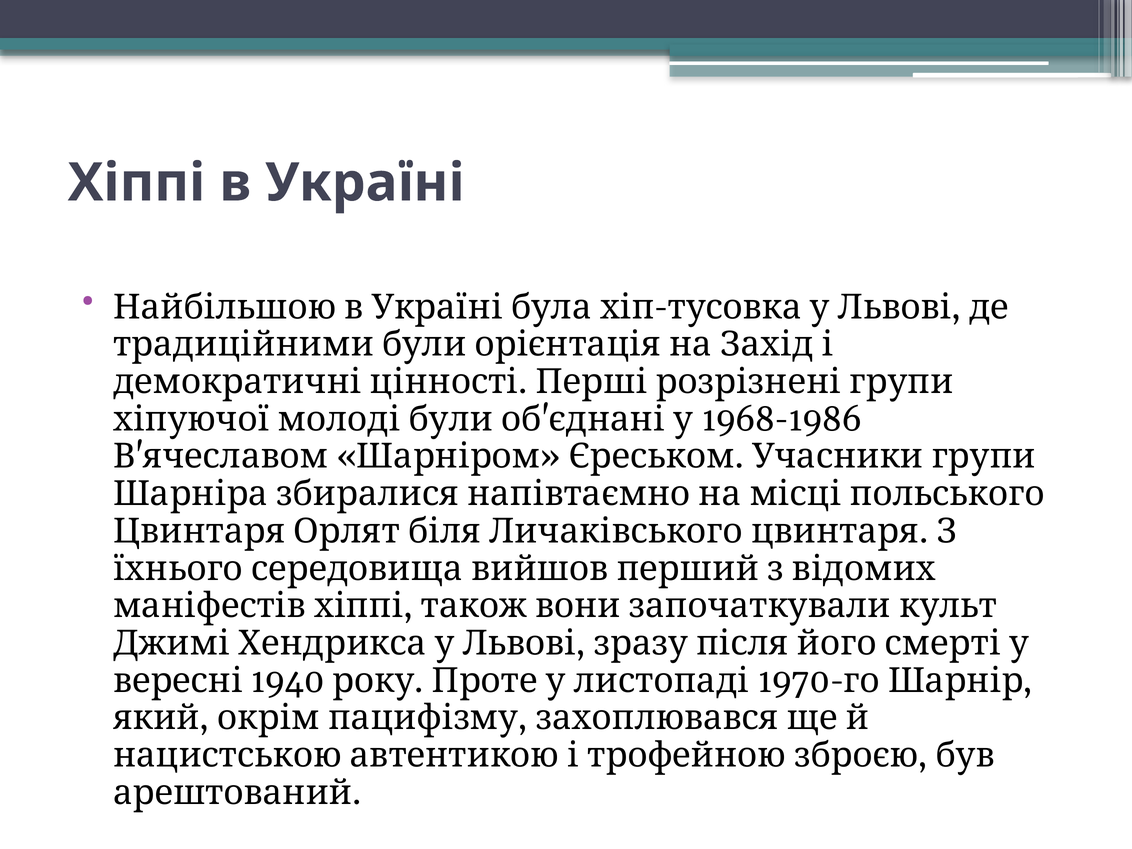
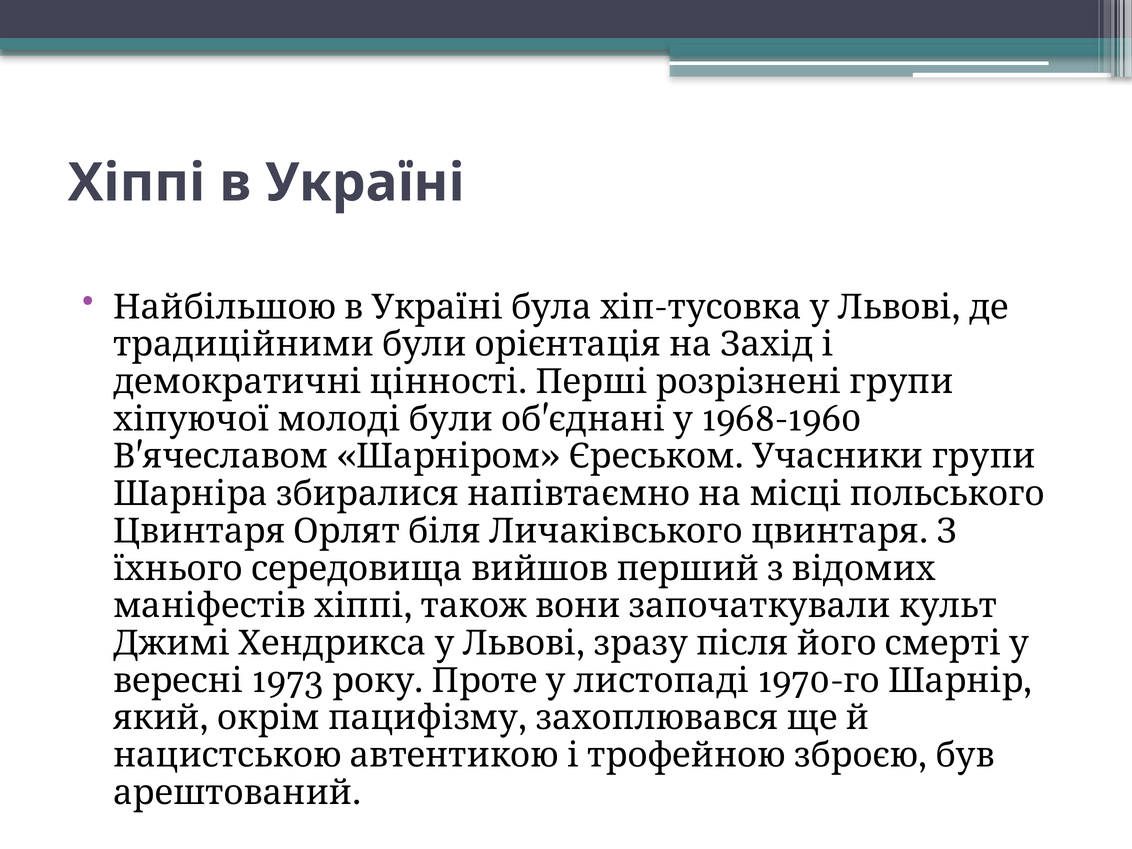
1968-1986: 1968-1986 -> 1968-1960 (782, 419)
1940: 1940 -> 1973 (288, 681)
